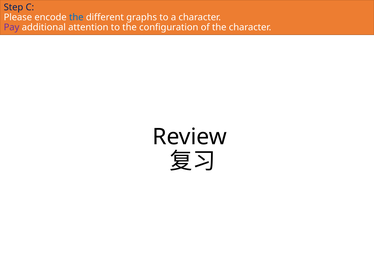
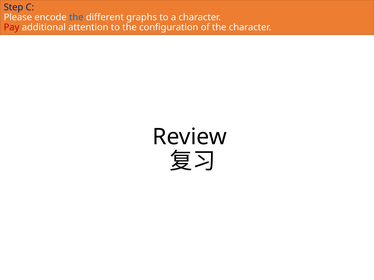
Pay colour: purple -> red (12, 27)
